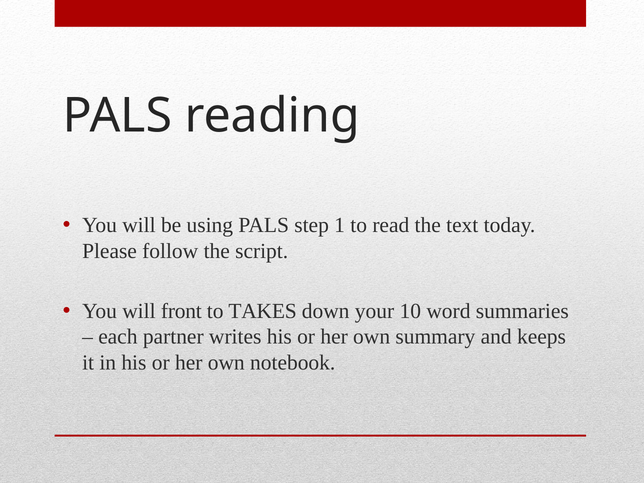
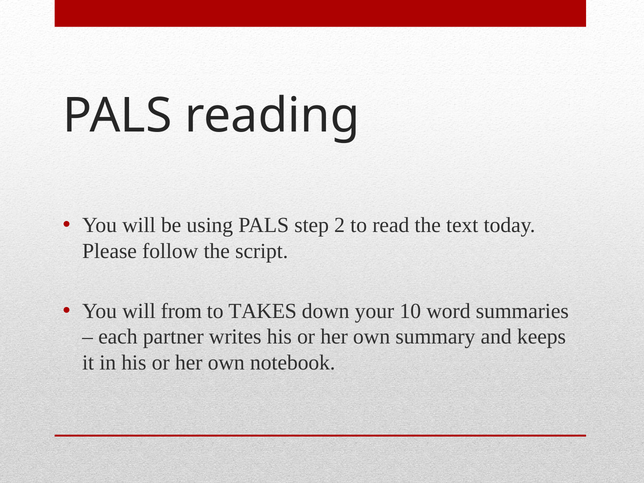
1: 1 -> 2 (340, 225)
front: front -> from (181, 311)
